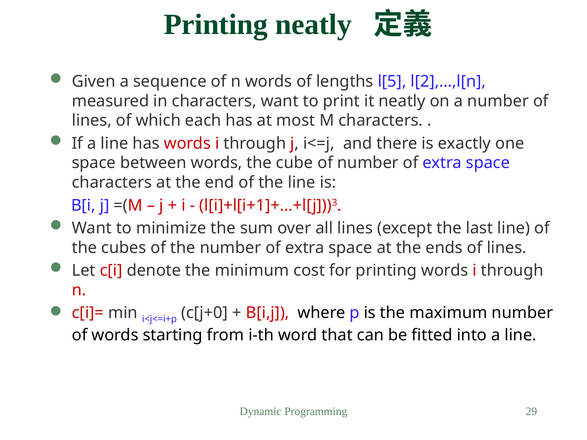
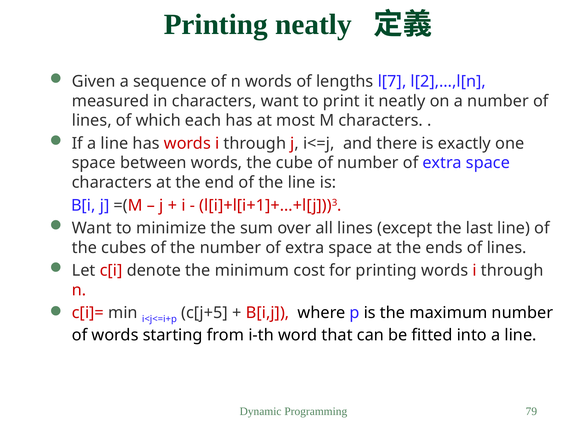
l[5: l[5 -> l[7 (392, 81)
c[j+0: c[j+0 -> c[j+5 (204, 313)
29: 29 -> 79 (531, 412)
